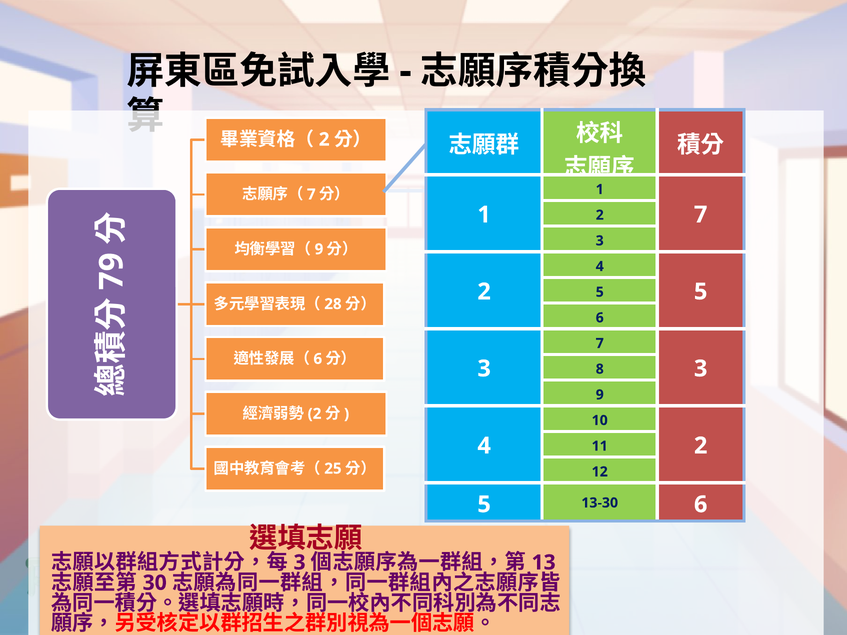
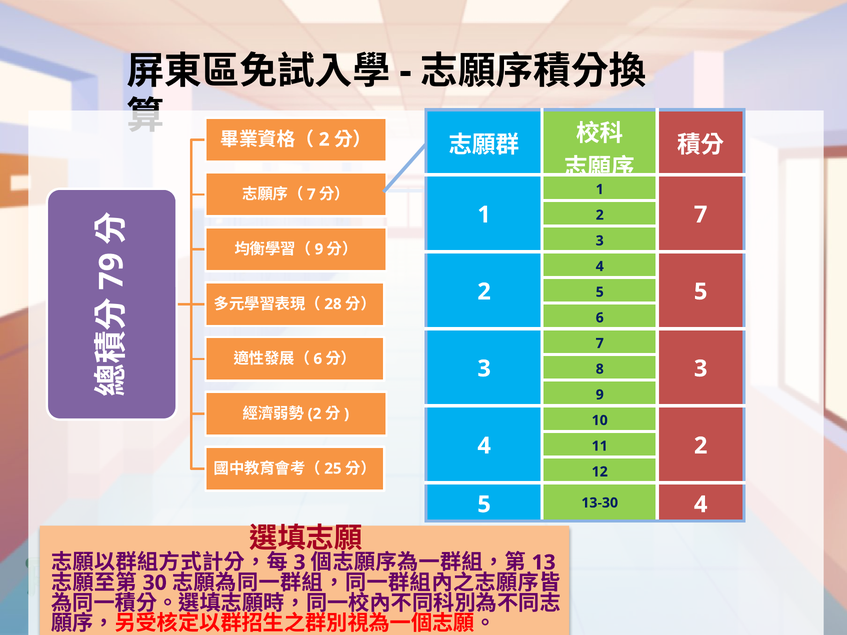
13-30 6: 6 -> 4 (701, 505)
